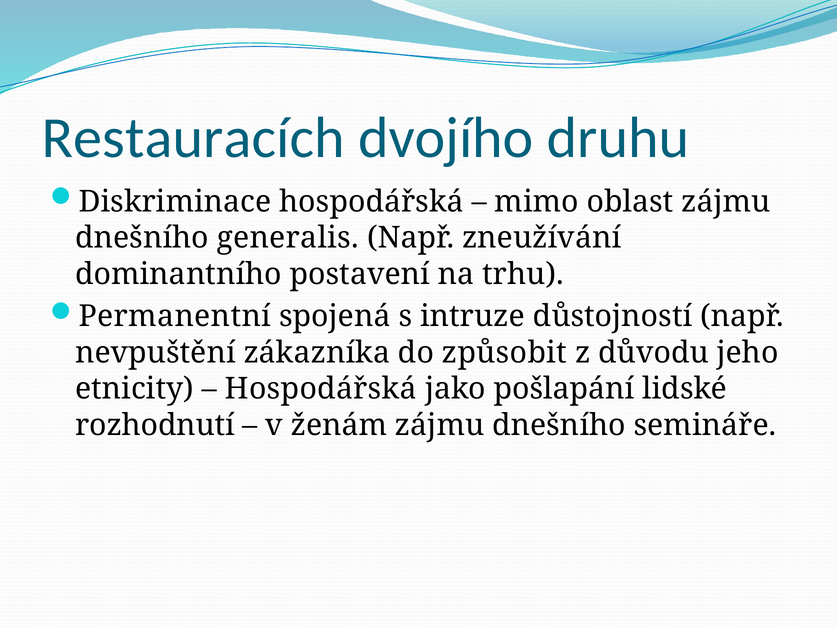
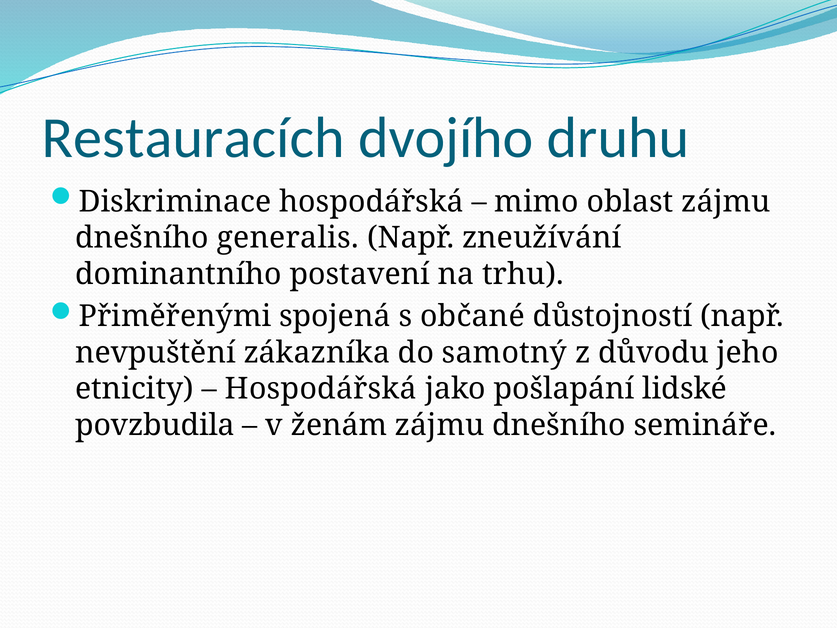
Permanentní: Permanentní -> Přiměřenými (175, 316)
intruze: intruze -> občané (472, 316)
způsobit: způsobit -> samotný (504, 353)
rozhodnutí: rozhodnutí -> povzbudila (155, 425)
